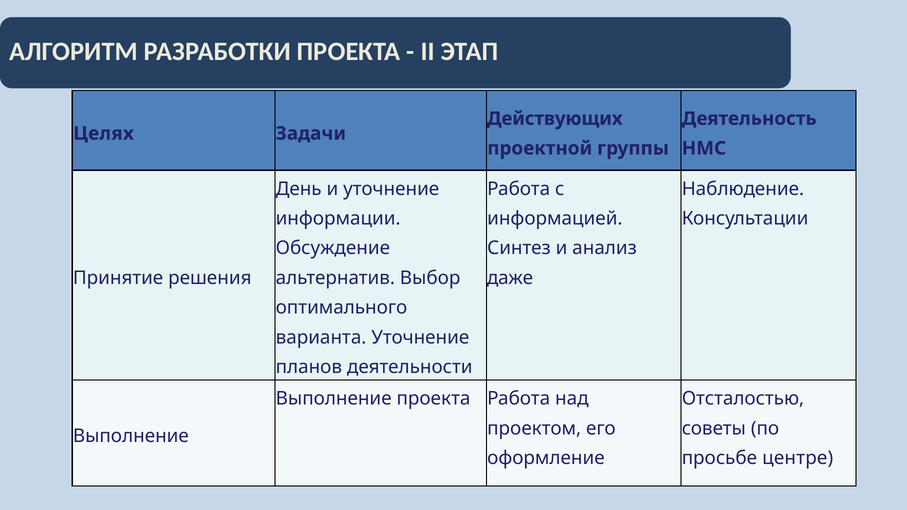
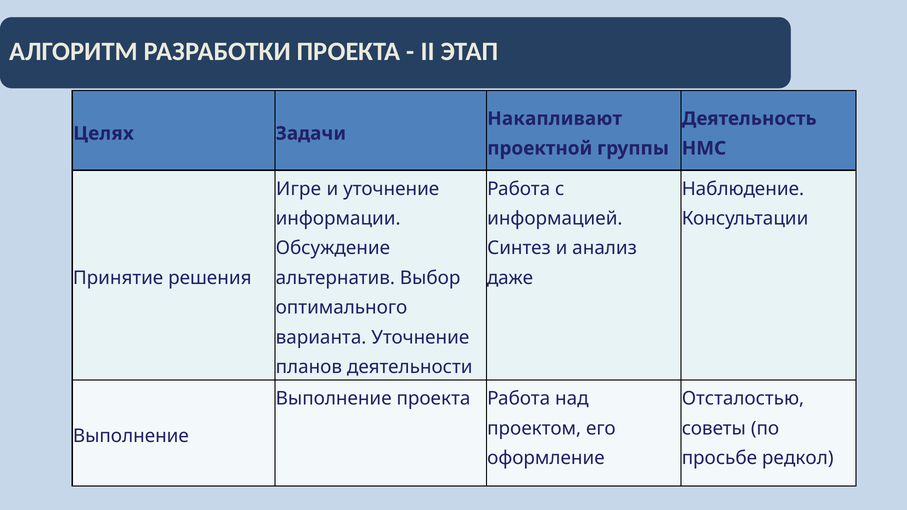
Действующих: Действующих -> Накапливают (555, 119)
День: День -> Игре (299, 189)
центре: центре -> редкол (798, 458)
